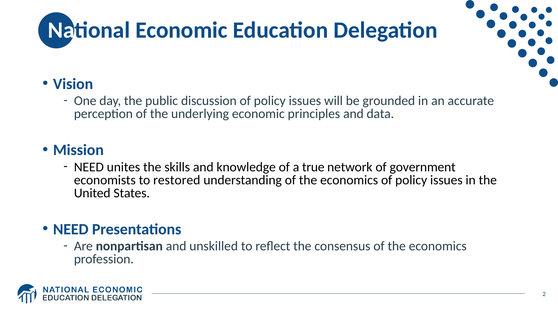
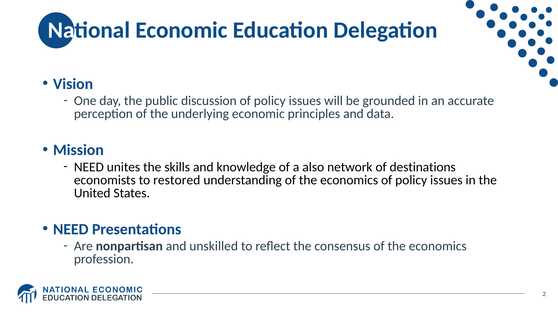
true: true -> also (313, 167)
government: government -> destinations (423, 167)
